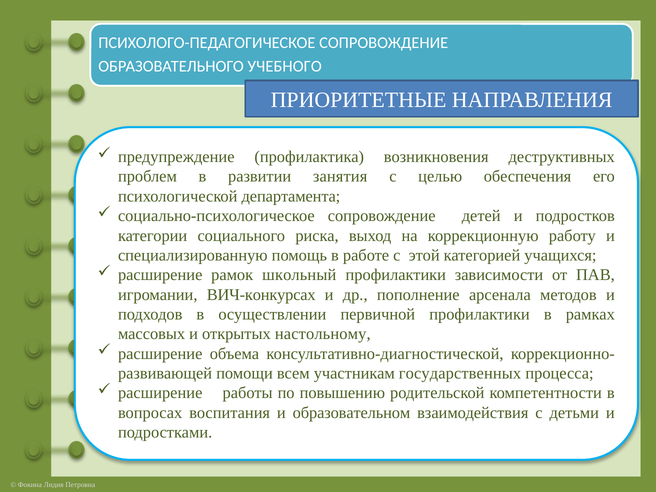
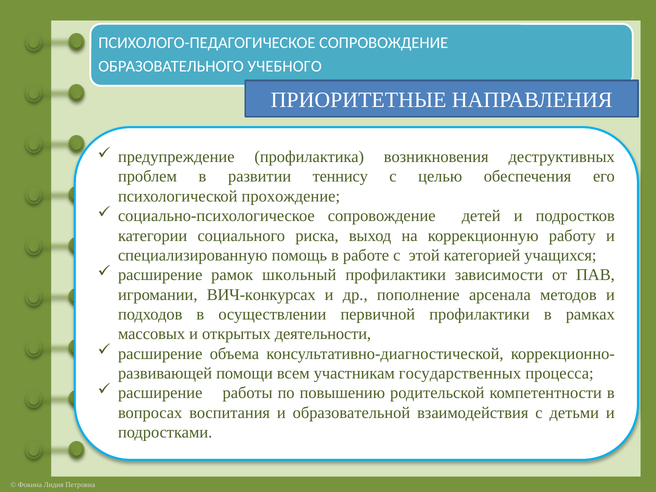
занятия: занятия -> теннису (340, 177)
департамента: департамента -> прохождение (291, 196)
настольному: настольному -> деятельности (323, 334)
образовательном: образовательном -> образовательной (351, 413)
